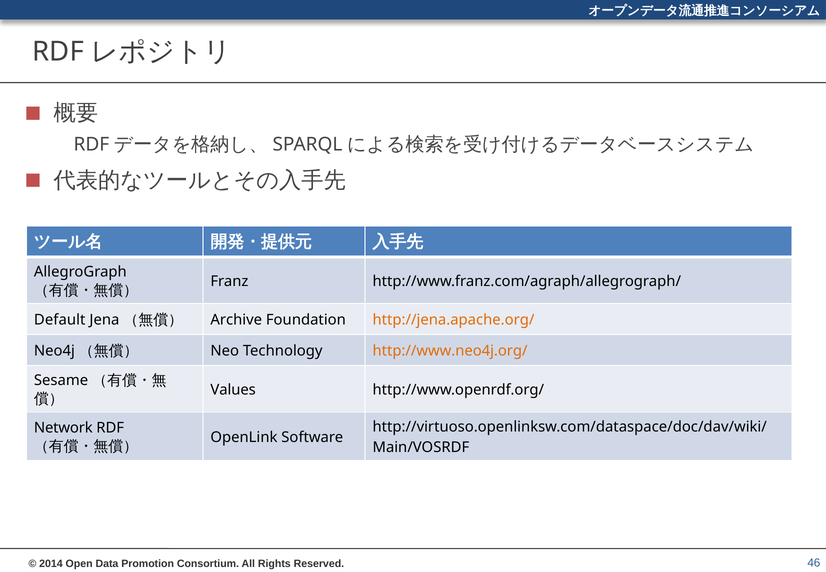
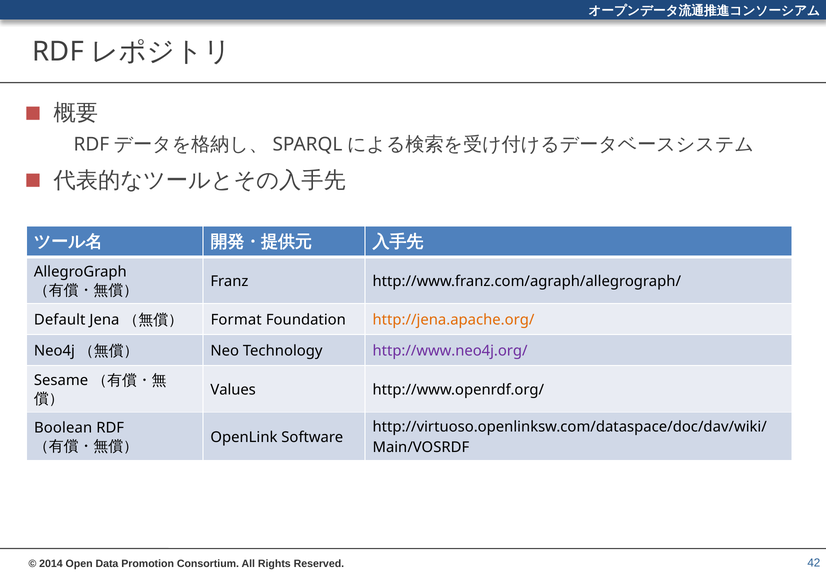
Archive: Archive -> Format (236, 320)
http://www.neo4j.org/ colour: orange -> purple (450, 351)
Network: Network -> Boolean (63, 428)
46: 46 -> 42 (814, 563)
